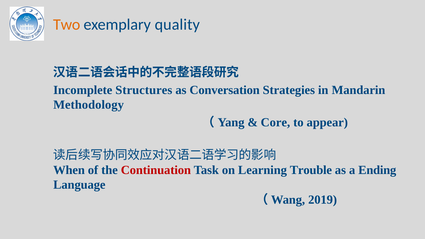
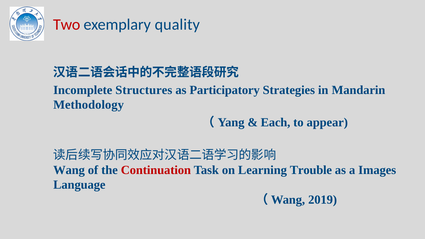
Two colour: orange -> red (67, 25)
Conversation: Conversation -> Participatory (225, 90)
Core: Core -> Each (276, 122)
When: When -> Wang (69, 170)
Ending: Ending -> Images (377, 170)
